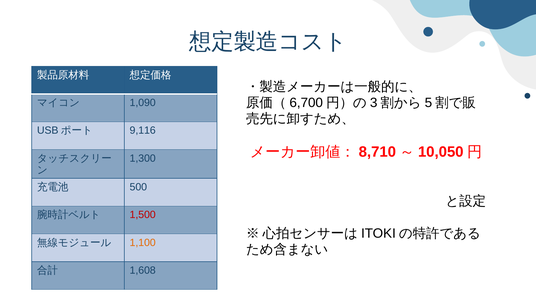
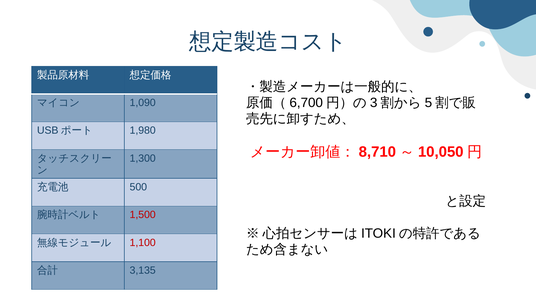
9,116: 9,116 -> 1,980 (143, 130)
1,100 colour: orange -> red (143, 242)
1,608: 1,608 -> 3,135 (143, 270)
